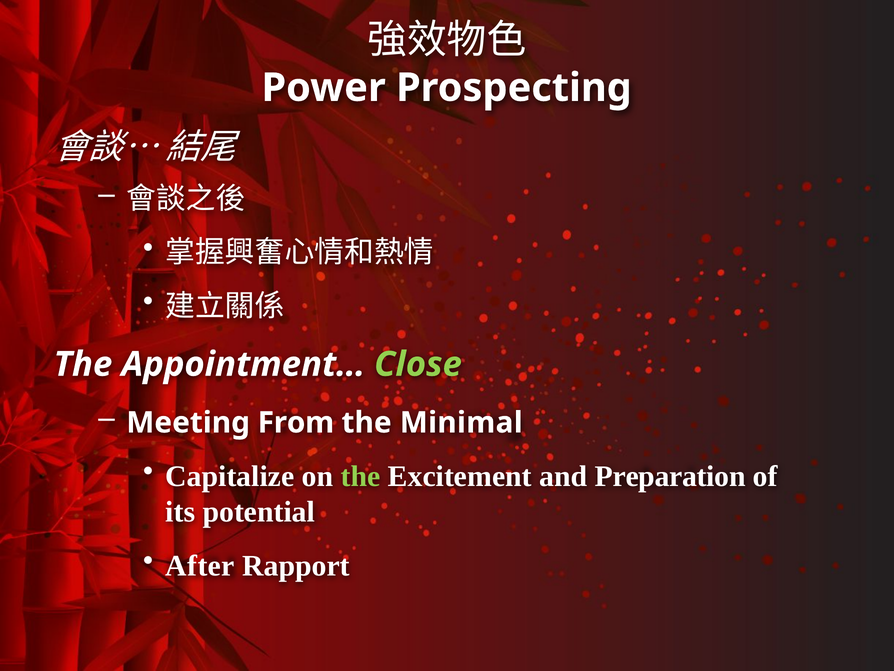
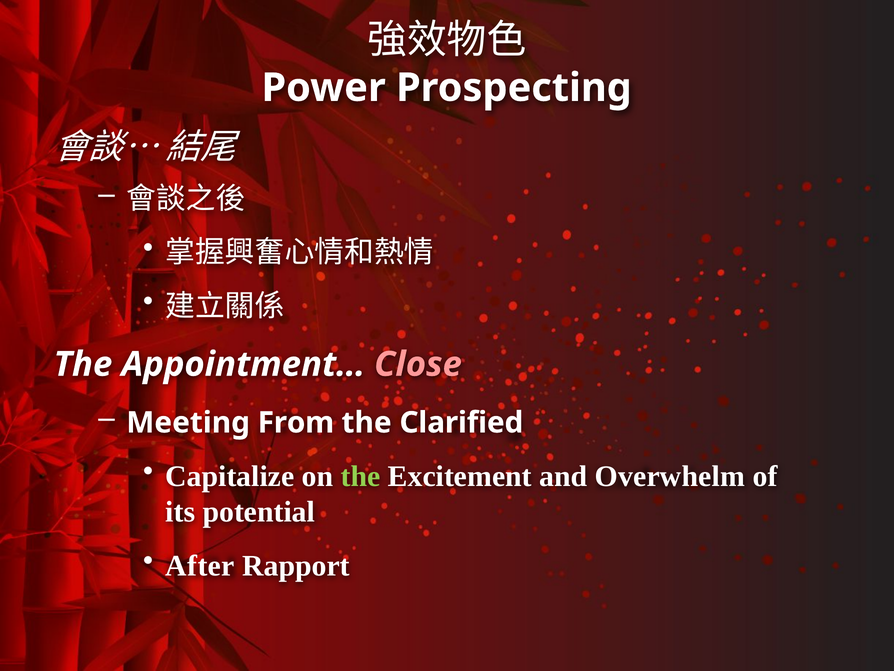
Close colour: light green -> pink (418, 364)
Minimal: Minimal -> Clarified (461, 422)
Preparation: Preparation -> Overwhelm (670, 476)
